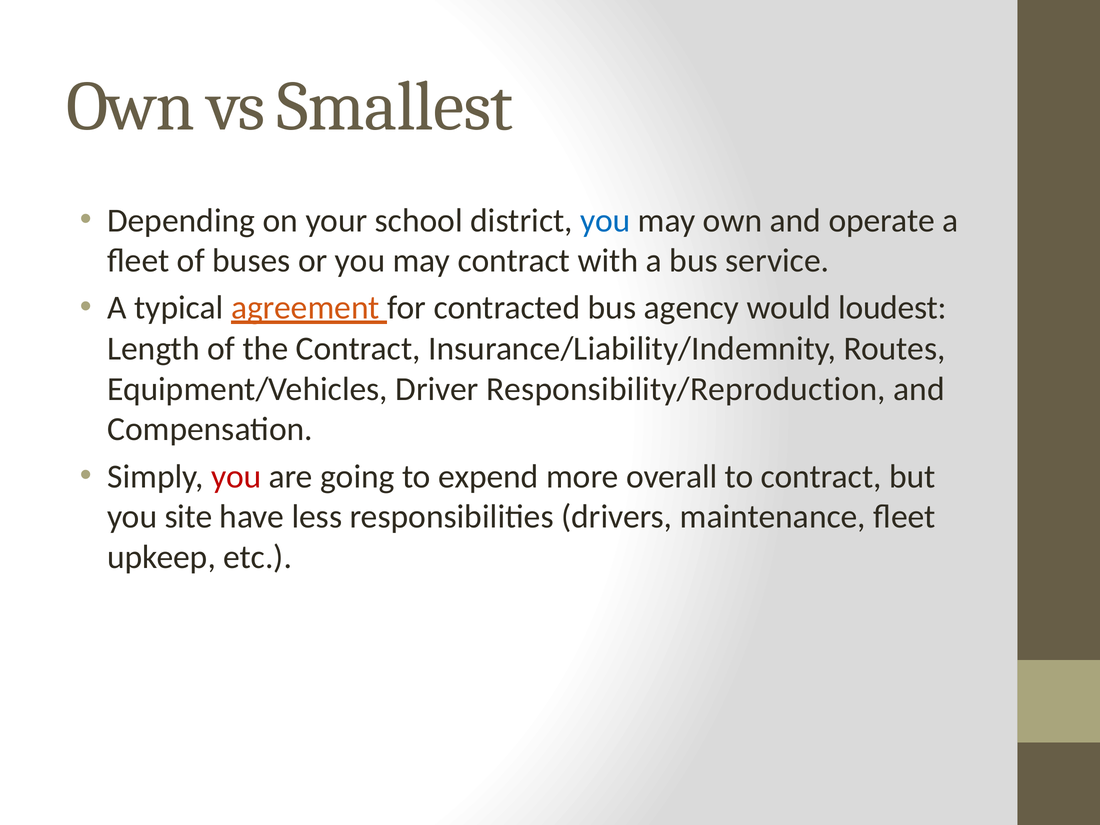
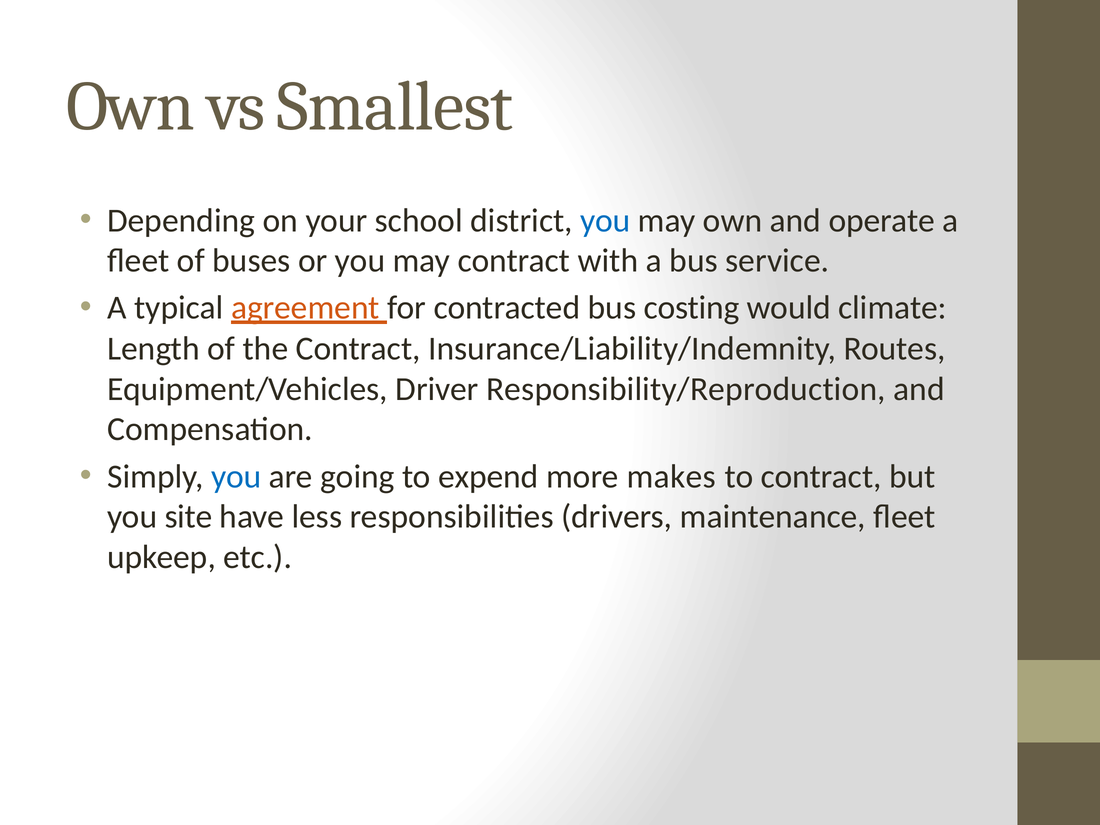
agency: agency -> costing (692, 308)
loudest: loudest -> climate (893, 308)
you colour: red -> blue (236, 476)
overall: overall -> makes (671, 476)
